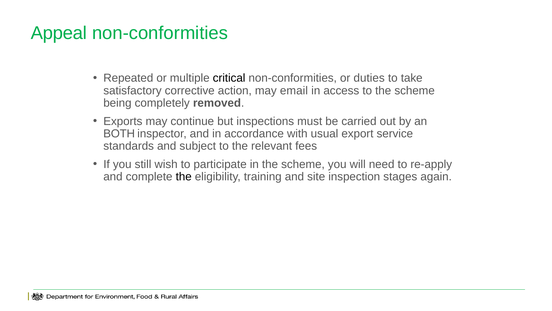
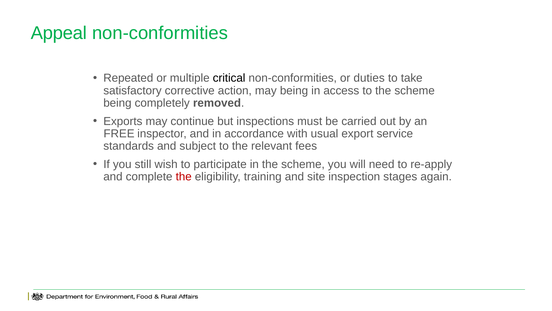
may email: email -> being (294, 90)
BOTH: BOTH -> FREE (119, 133)
the colour: black -> red (184, 176)
